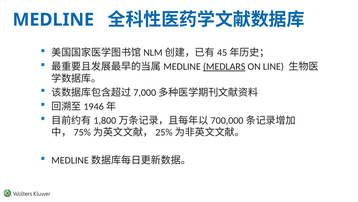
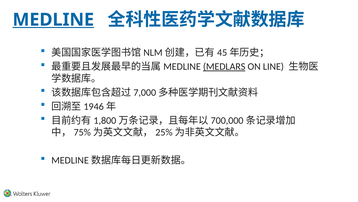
MEDLINE underline: none -> present (53, 20)
